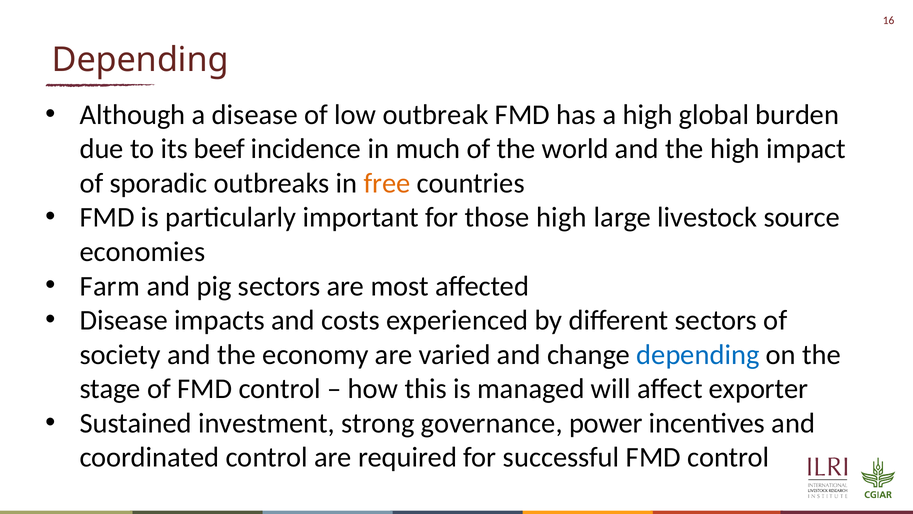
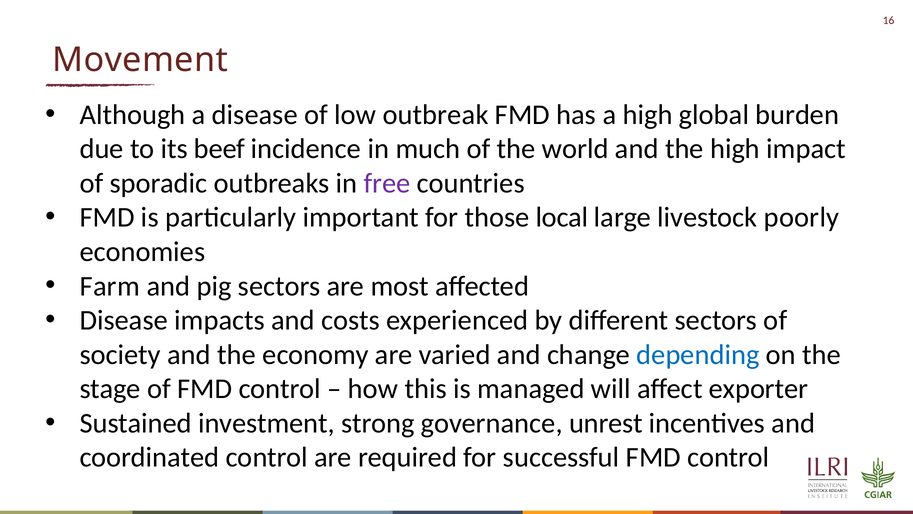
Depending: Depending -> Movement (140, 60)
free colour: orange -> purple (387, 183)
those high: high -> local (562, 217)
source: source -> poorly (802, 217)
power: power -> unrest (606, 423)
